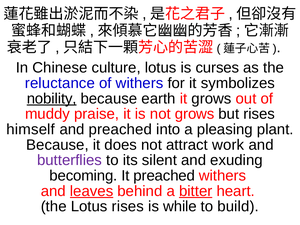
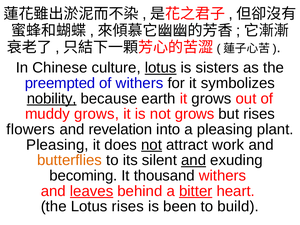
lotus underline: none -> present (161, 68)
curses: curses -> sisters (217, 68)
reluctance: reluctance -> preempted (60, 83)
muddy praise: praise -> grows (97, 114)
himself: himself -> flowers (31, 129)
and preached: preached -> revelation (120, 129)
Because: Because -> Pleasing (57, 145)
not underline: none -> present (152, 145)
butterflies colour: purple -> orange (70, 160)
and underline: none -> present (194, 160)
It preached: preached -> thousand (164, 176)
while: while -> been (180, 207)
